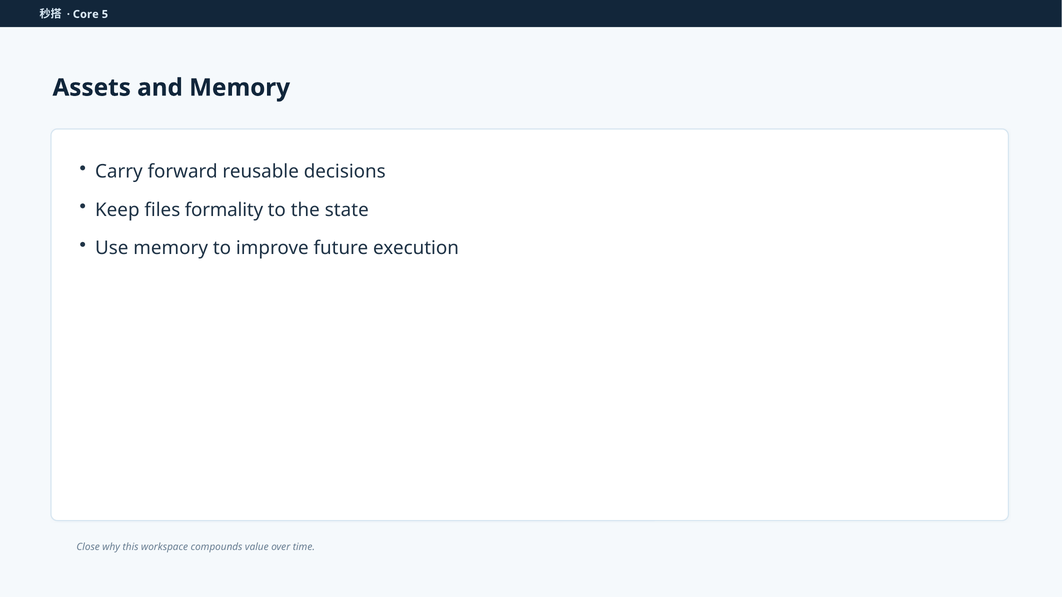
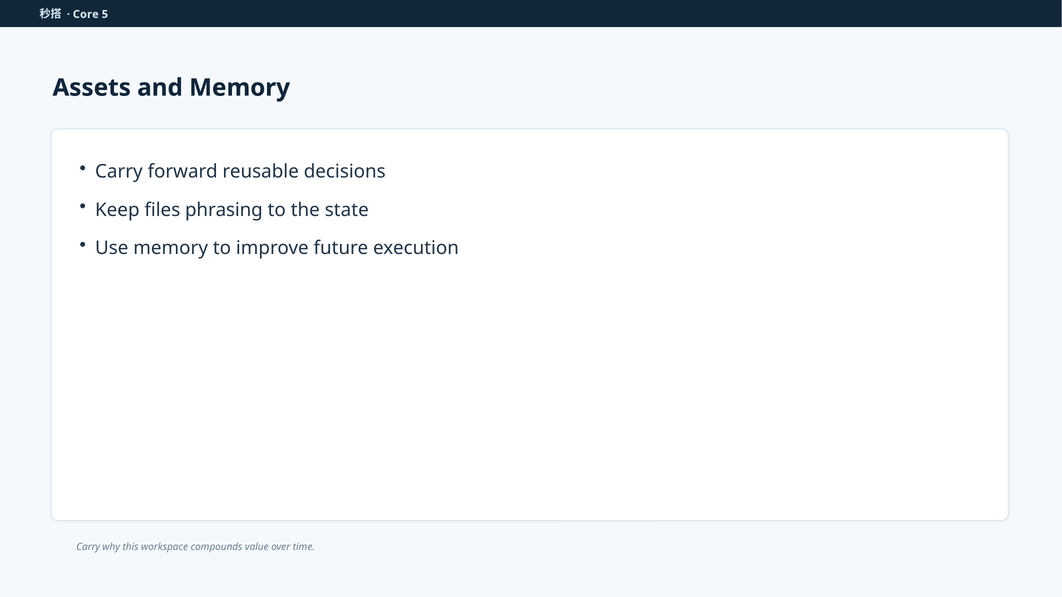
formality: formality -> phrasing (224, 210)
Close: Close -> Carry (88, 547)
